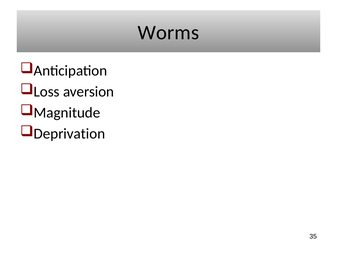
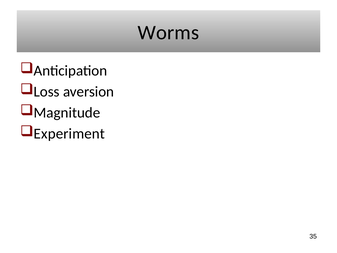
Deprivation: Deprivation -> Experiment (69, 134)
